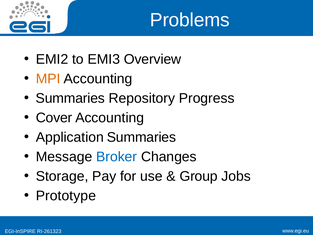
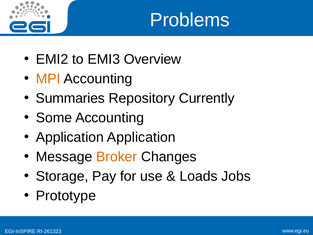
Progress: Progress -> Currently (207, 98)
Cover: Cover -> Some (54, 118)
Application Summaries: Summaries -> Application (141, 137)
Broker colour: blue -> orange (117, 157)
Group: Group -> Loads (199, 176)
